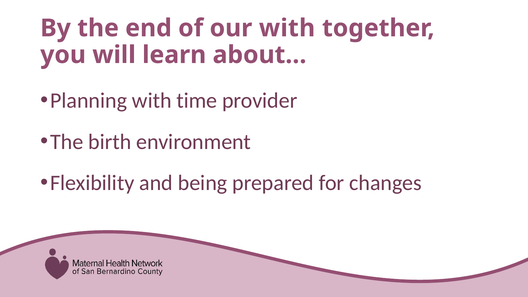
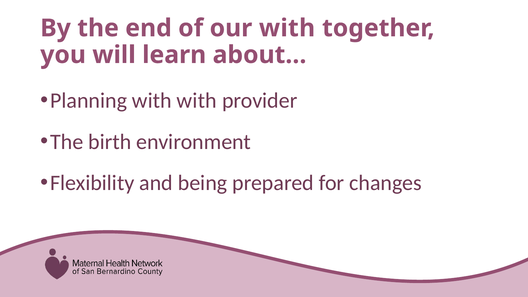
with time: time -> with (197, 101)
